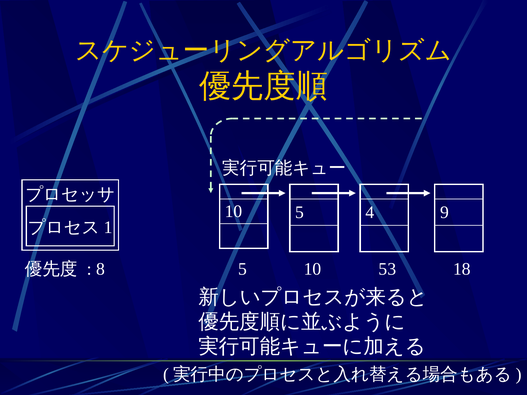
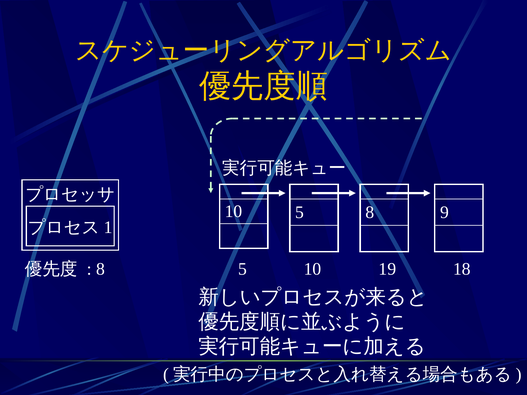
5 4: 4 -> 8 (370, 212)
53: 53 -> 19 (387, 269)
